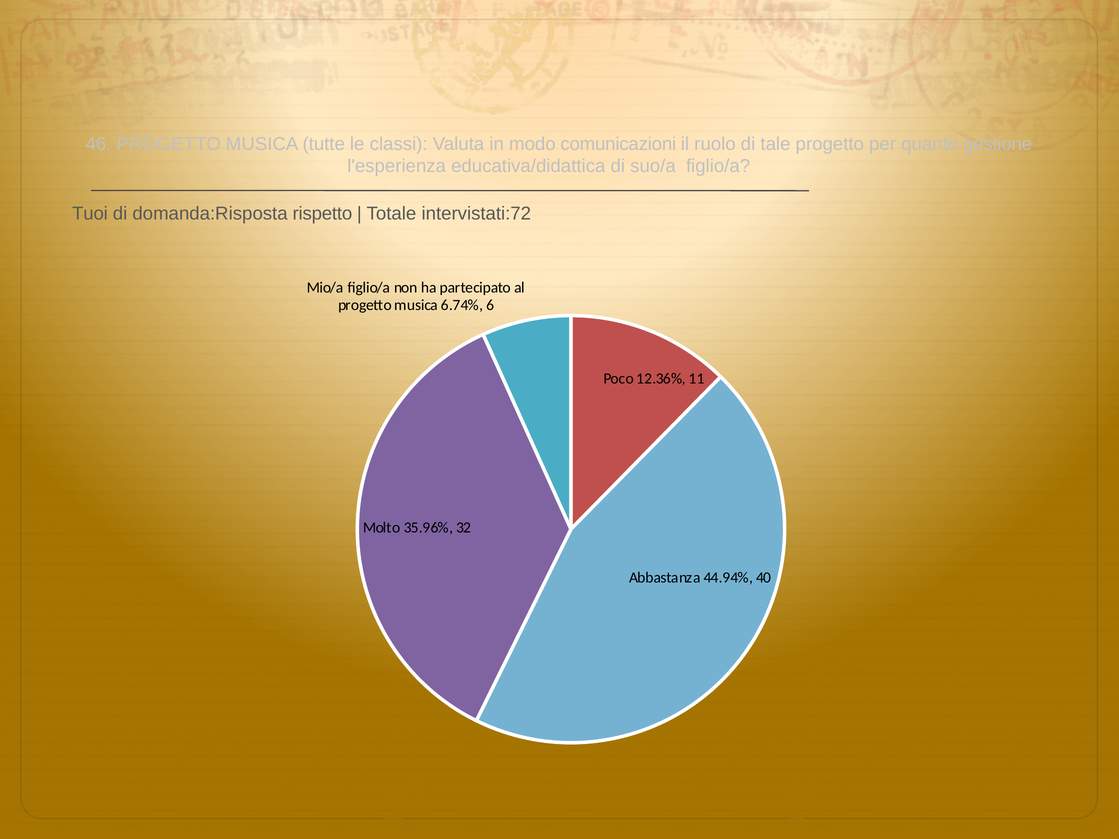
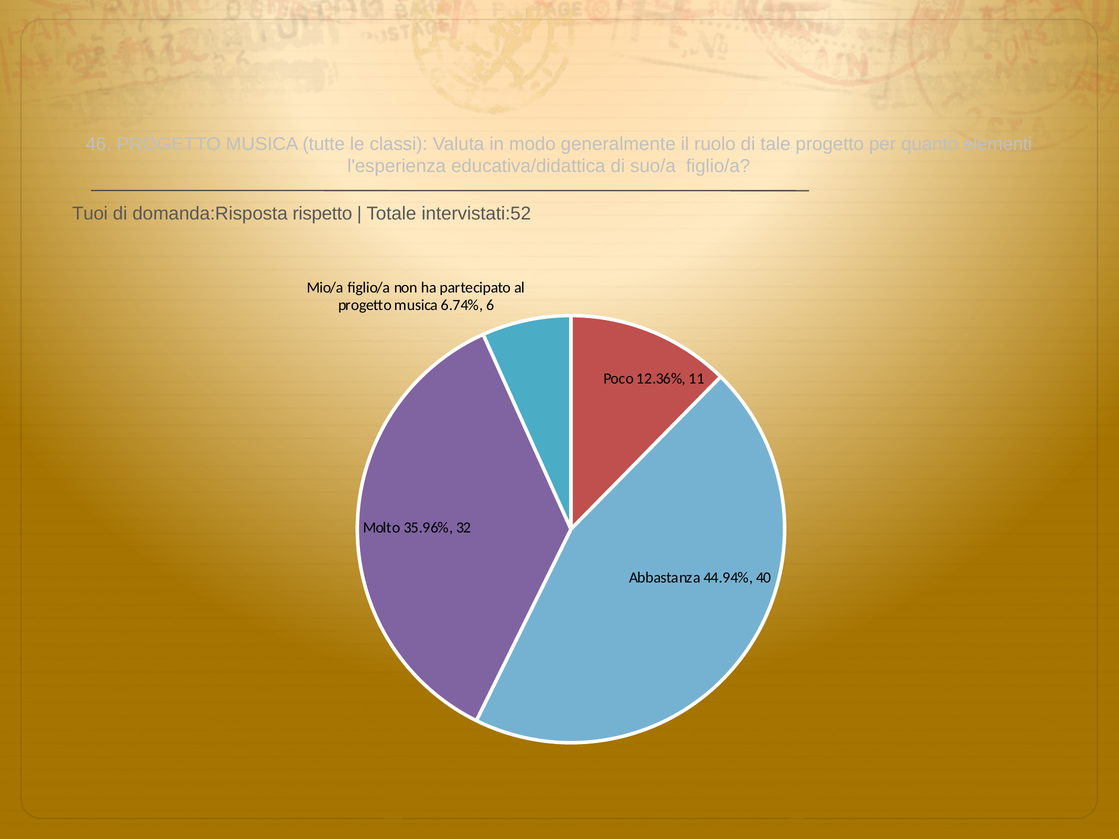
comunicazioni: comunicazioni -> generalmente (618, 144)
gestione: gestione -> elementi (998, 144)
intervistati:72: intervistati:72 -> intervistati:52 (476, 214)
